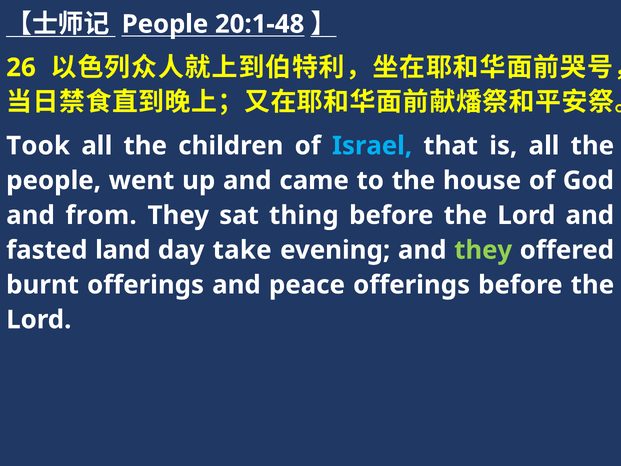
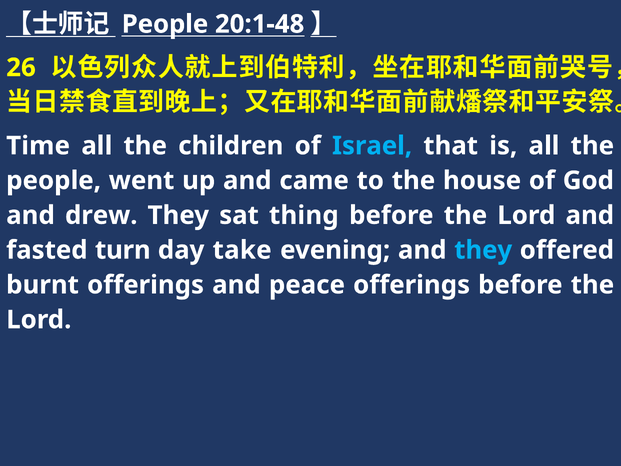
Took: Took -> Time (38, 146)
from: from -> drew (101, 215)
land: land -> turn (123, 250)
they colour: light green -> light blue (483, 250)
